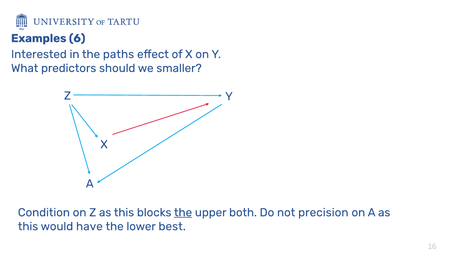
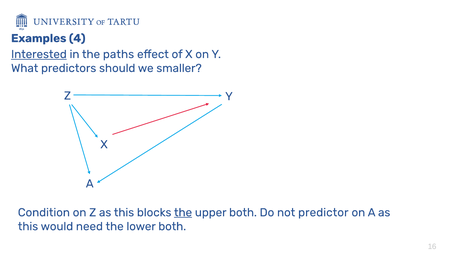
6: 6 -> 4 (77, 38)
Interested underline: none -> present (39, 54)
precision: precision -> predictor (323, 212)
have: have -> need (89, 226)
lower best: best -> both (172, 226)
